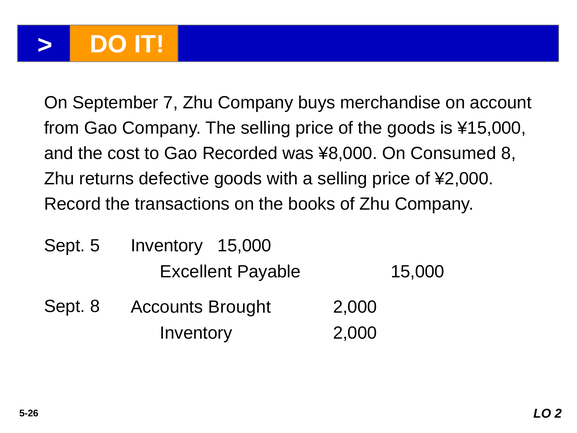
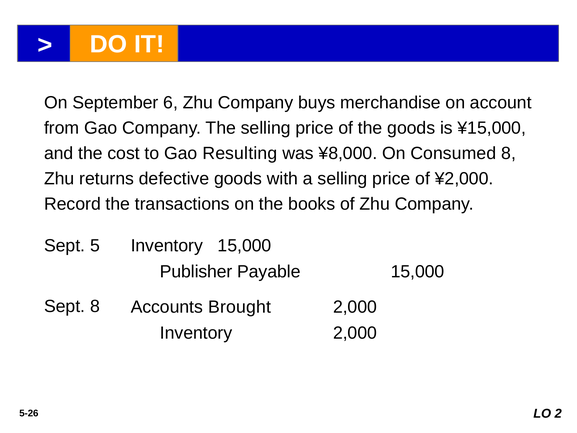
7: 7 -> 6 (171, 102)
Recorded: Recorded -> Resulting (240, 153)
Excellent: Excellent -> Publisher (196, 271)
